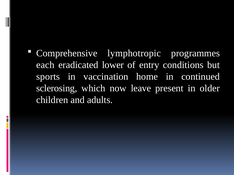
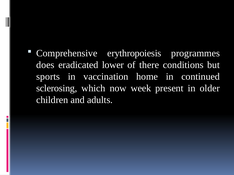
lymphotropic: lymphotropic -> erythropoiesis (134, 53)
each: each -> does (45, 65)
entry: entry -> there (149, 65)
leave: leave -> week (141, 88)
